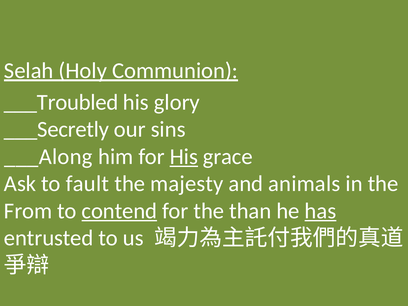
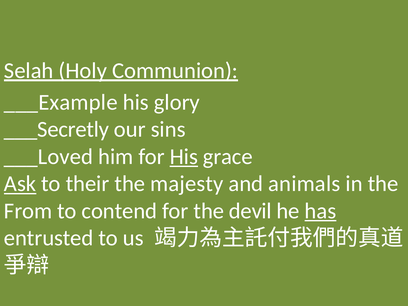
___Troubled: ___Troubled -> ___Example (61, 102)
___Along: ___Along -> ___Loved (49, 157)
Ask underline: none -> present (20, 184)
fault: fault -> their (88, 184)
contend underline: present -> none (119, 211)
than: than -> devil (250, 211)
